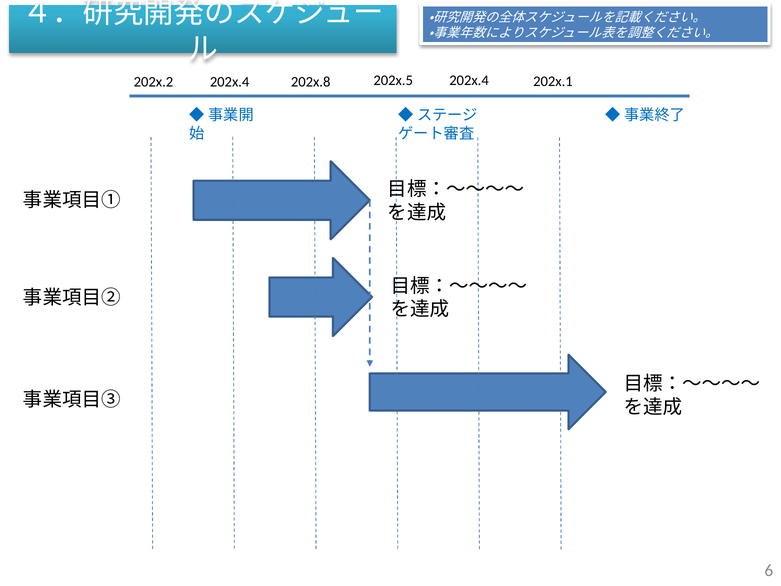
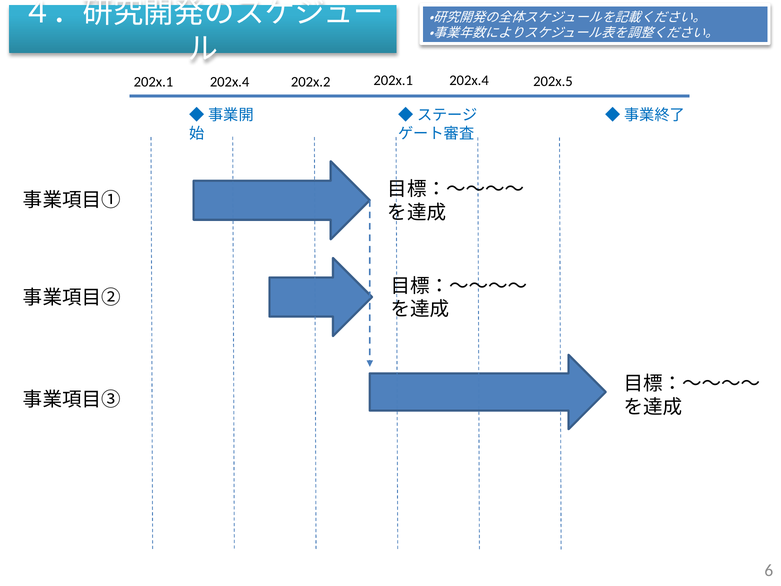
202x.5: 202x.5 -> 202x.1 (393, 80)
202x.1: 202x.1 -> 202x.5 (553, 82)
202x.8: 202x.8 -> 202x.2 (311, 82)
202x.2: 202x.2 -> 202x.1 (153, 82)
